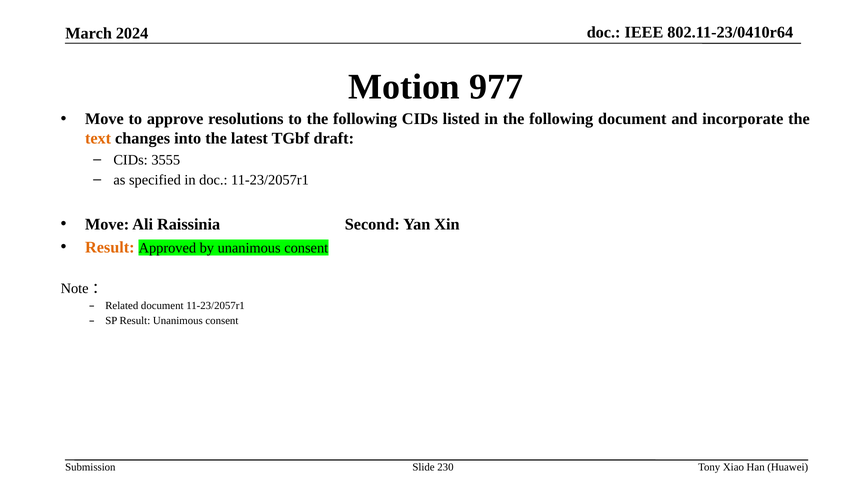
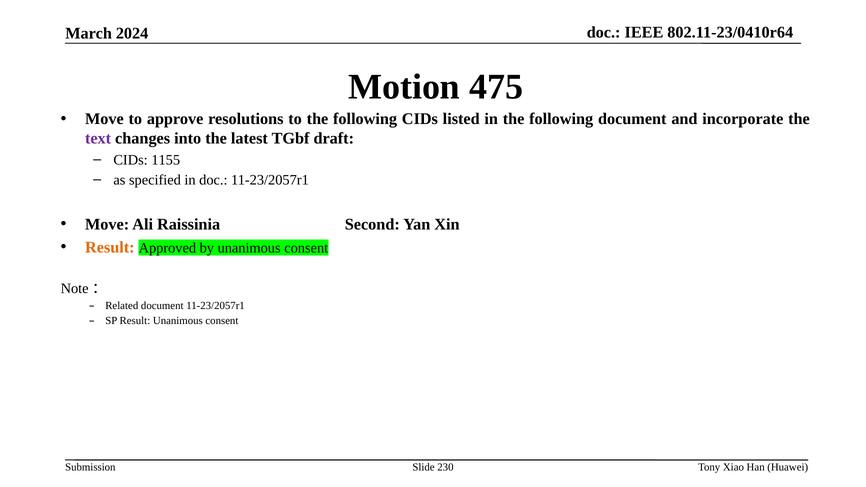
977: 977 -> 475 (496, 87)
text colour: orange -> purple (98, 139)
3555: 3555 -> 1155 (166, 160)
